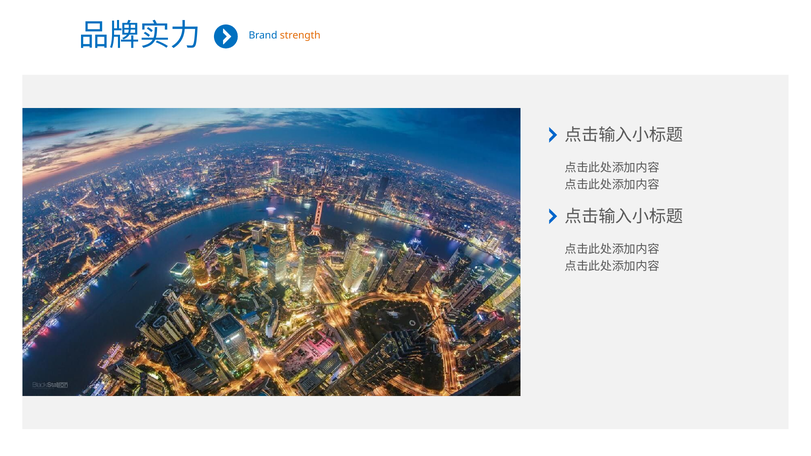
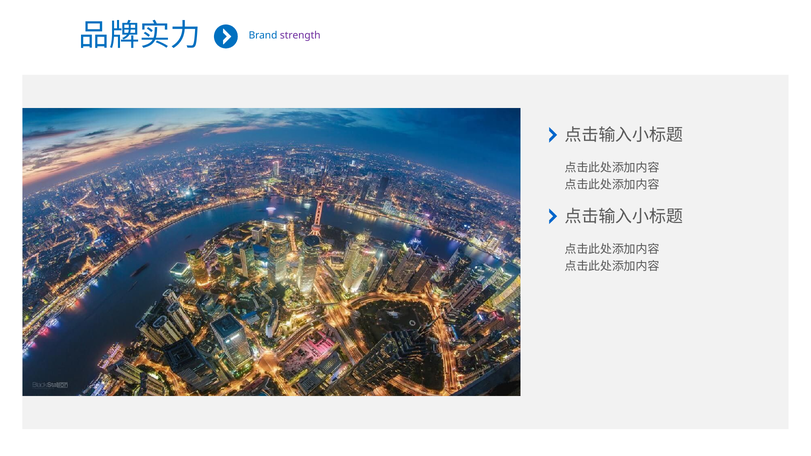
strength colour: orange -> purple (300, 35)
